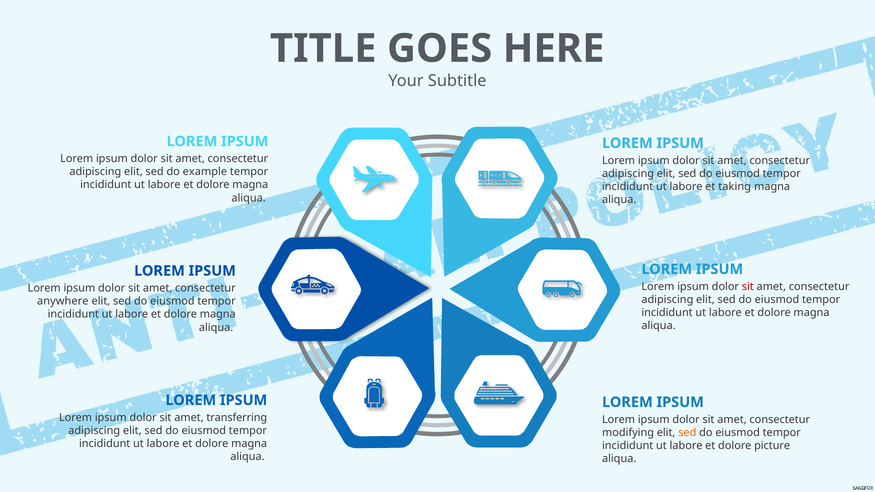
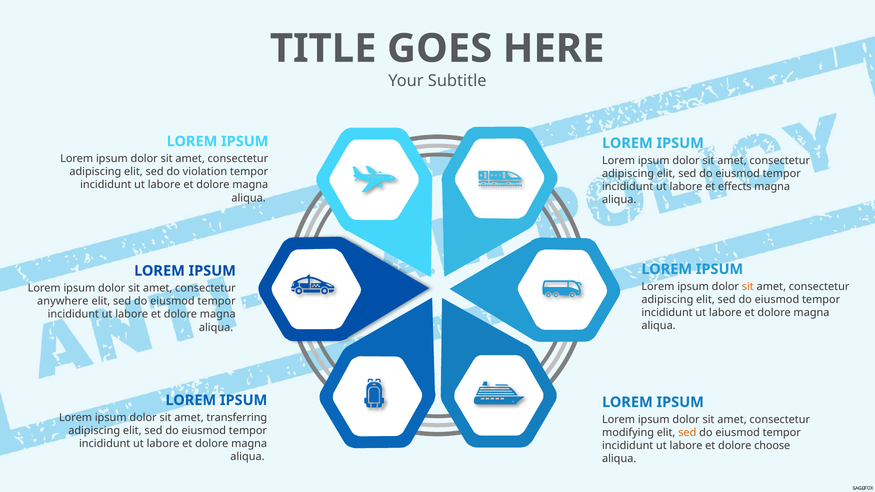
example: example -> violation (205, 172)
taking: taking -> effects (735, 187)
sit colour: red -> orange (748, 287)
picture: picture -> choose (772, 446)
